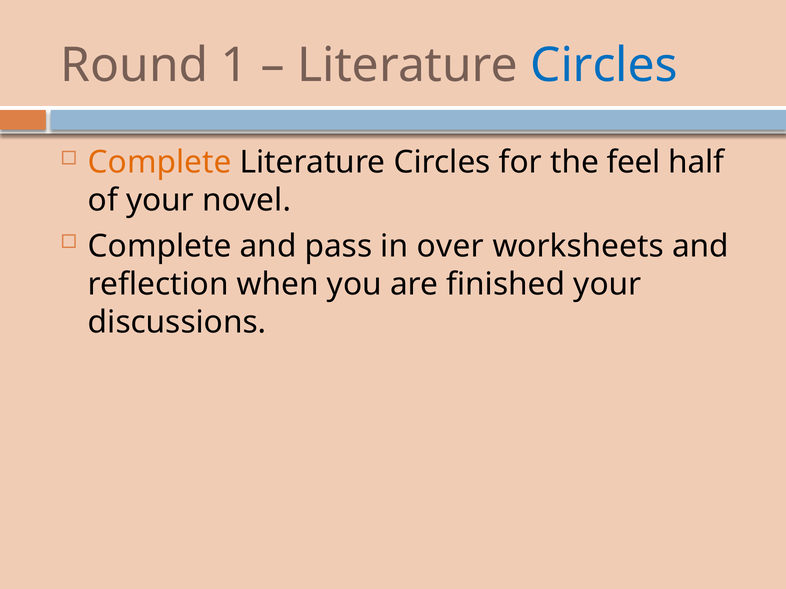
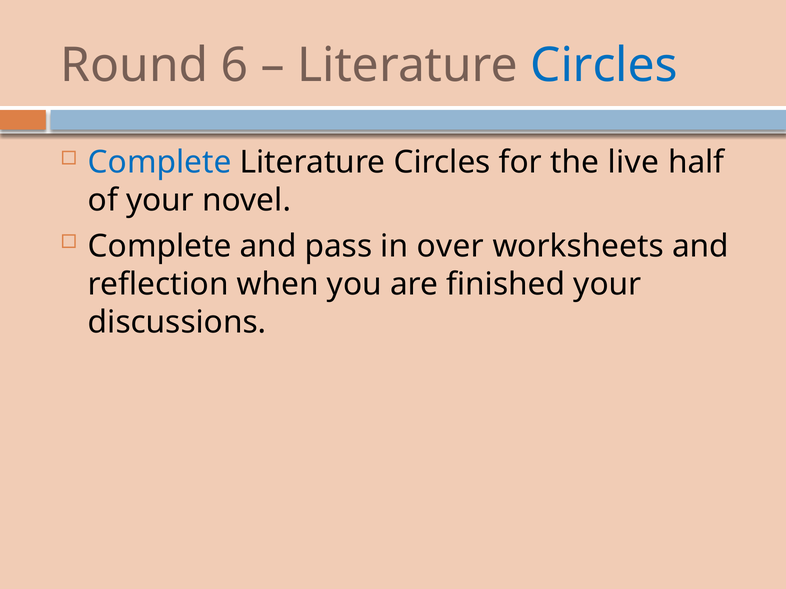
1: 1 -> 6 (234, 66)
Complete colour: orange -> blue (160, 163)
feel: feel -> live (633, 163)
